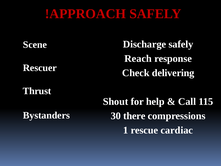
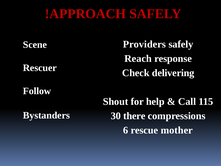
Discharge: Discharge -> Providers (144, 44)
Thrust: Thrust -> Follow (37, 91)
1: 1 -> 6 (126, 130)
cardiac: cardiac -> mother (177, 130)
